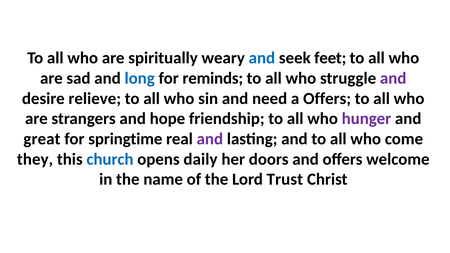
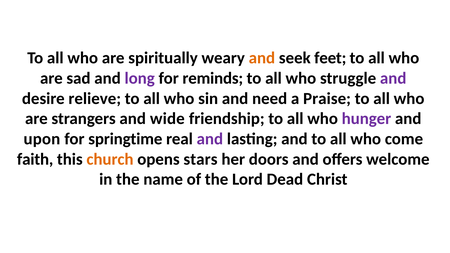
and colour: blue -> orange (262, 58)
long colour: blue -> purple (140, 78)
a Offers: Offers -> Praise (327, 98)
hope: hope -> wide (167, 119)
great: great -> upon (42, 139)
they: they -> faith (35, 159)
church colour: blue -> orange (110, 159)
daily: daily -> stars (200, 159)
Trust: Trust -> Dead (285, 179)
